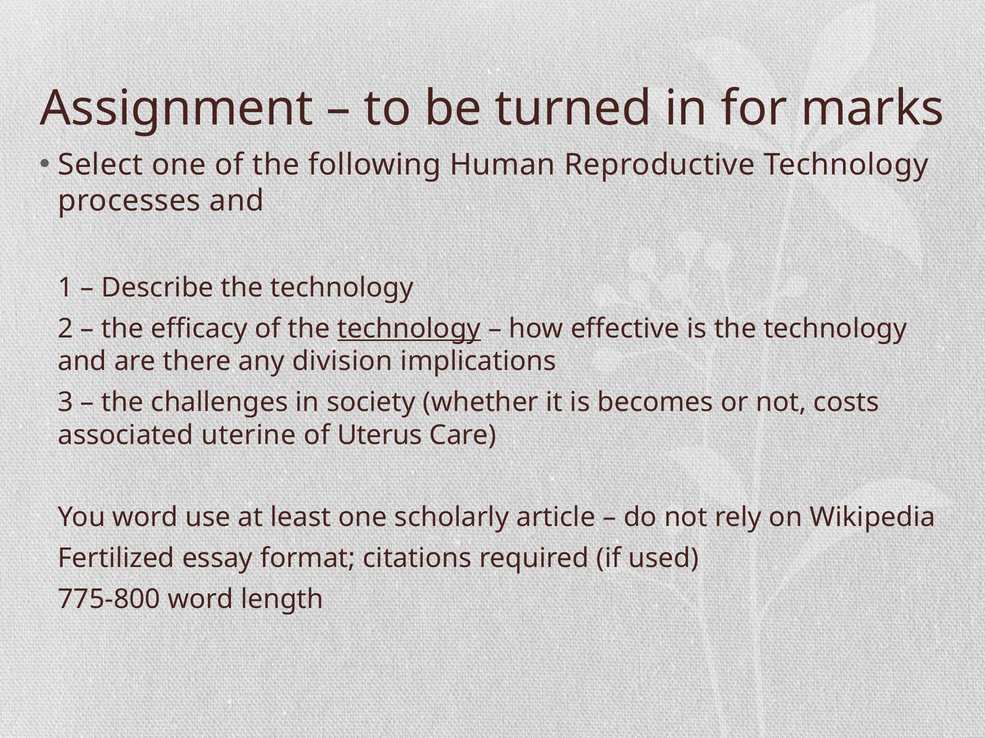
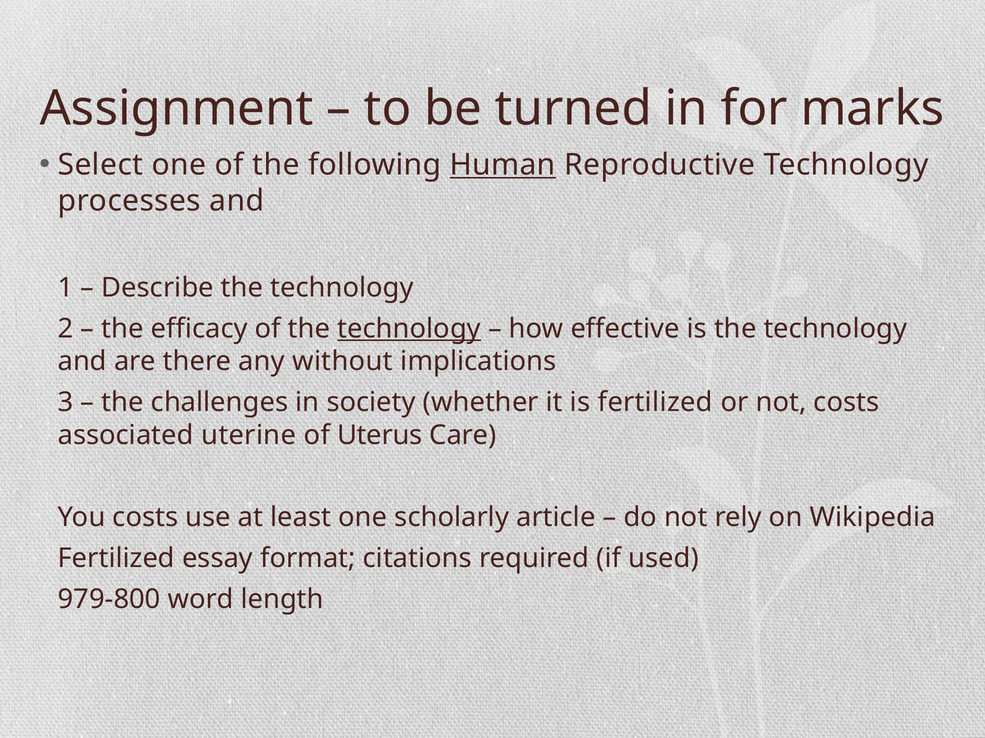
Human underline: none -> present (503, 165)
division: division -> without (342, 362)
is becomes: becomes -> fertilized (655, 403)
You word: word -> costs (145, 518)
775-800: 775-800 -> 979-800 (109, 600)
